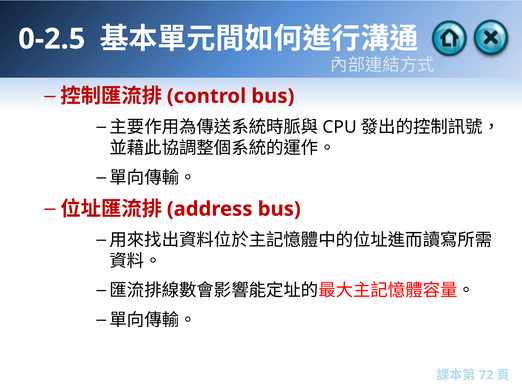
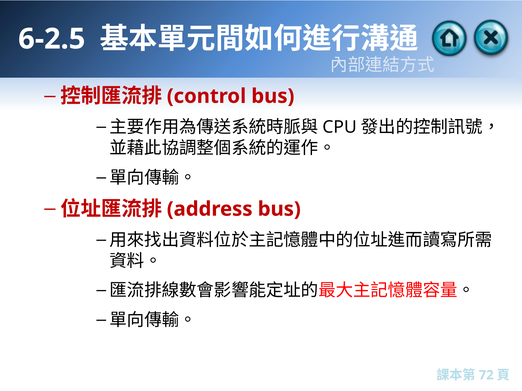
0-2.5: 0-2.5 -> 6-2.5 (52, 39)
